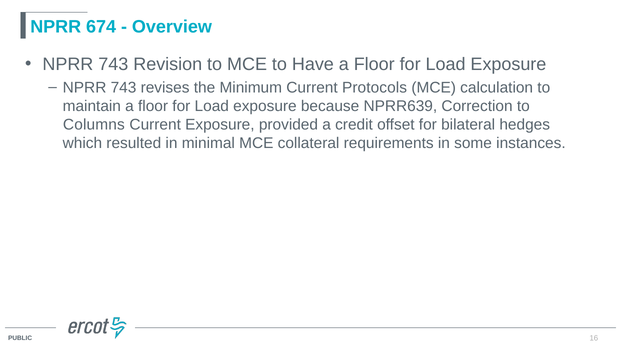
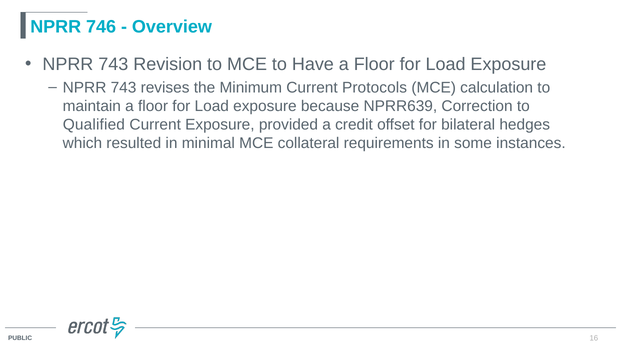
674: 674 -> 746 (101, 27)
Columns: Columns -> Qualified (94, 124)
